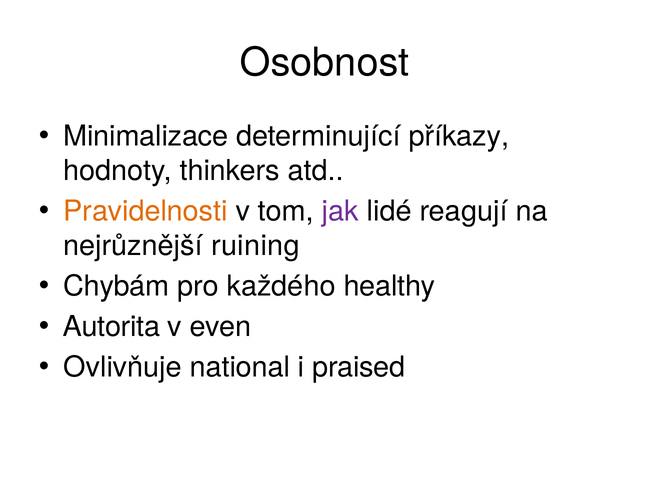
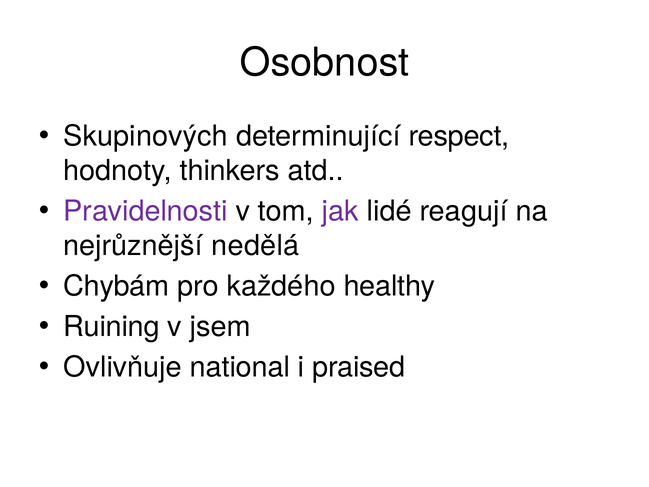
Minimalizace: Minimalizace -> Skupinových (146, 136)
příkazy: příkazy -> respect (459, 136)
Pravidelnosti colour: orange -> purple (145, 211)
ruining: ruining -> nedělá (255, 246)
Autorita: Autorita -> Ruining (111, 327)
even: even -> jsem (220, 327)
